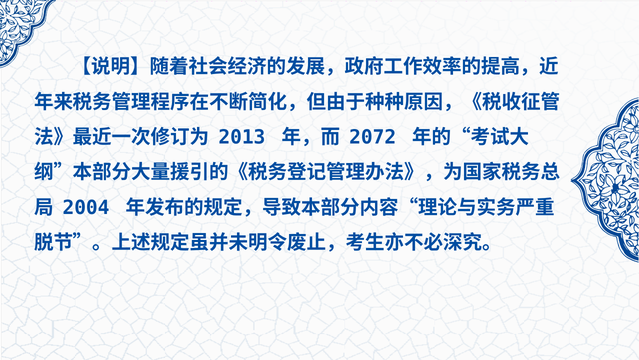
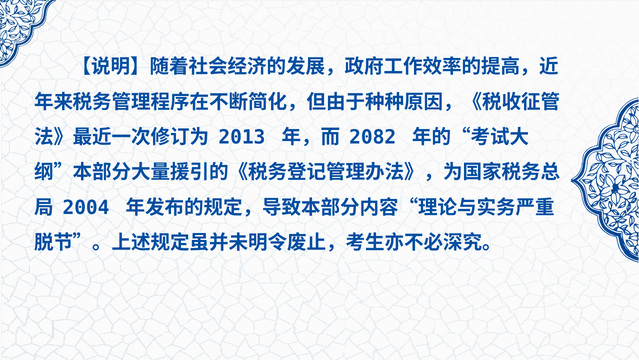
2072: 2072 -> 2082 (373, 137)
